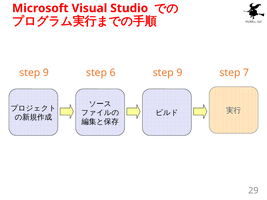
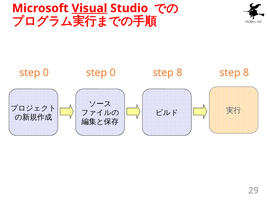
Visual underline: none -> present (89, 8)
9: 9 -> 0 (46, 73)
6: 6 -> 0 (113, 73)
9: 9 -> 8 (179, 73)
7: 7 -> 8 (246, 73)
